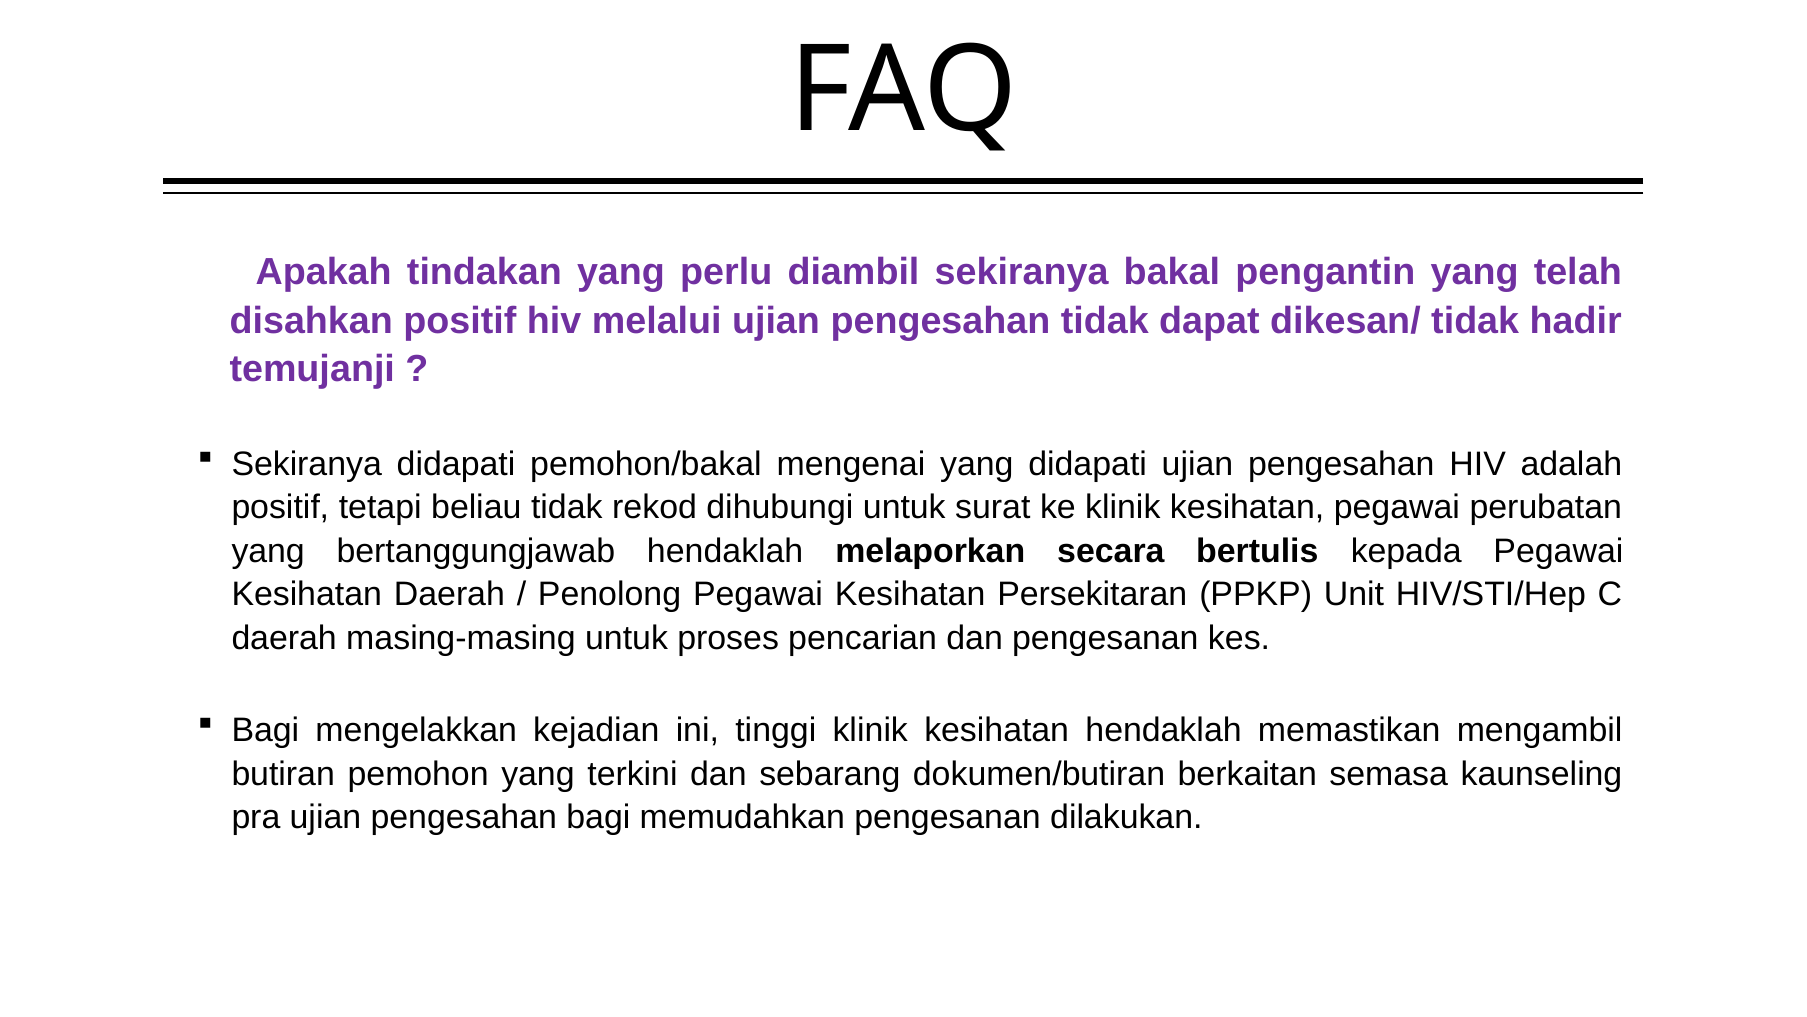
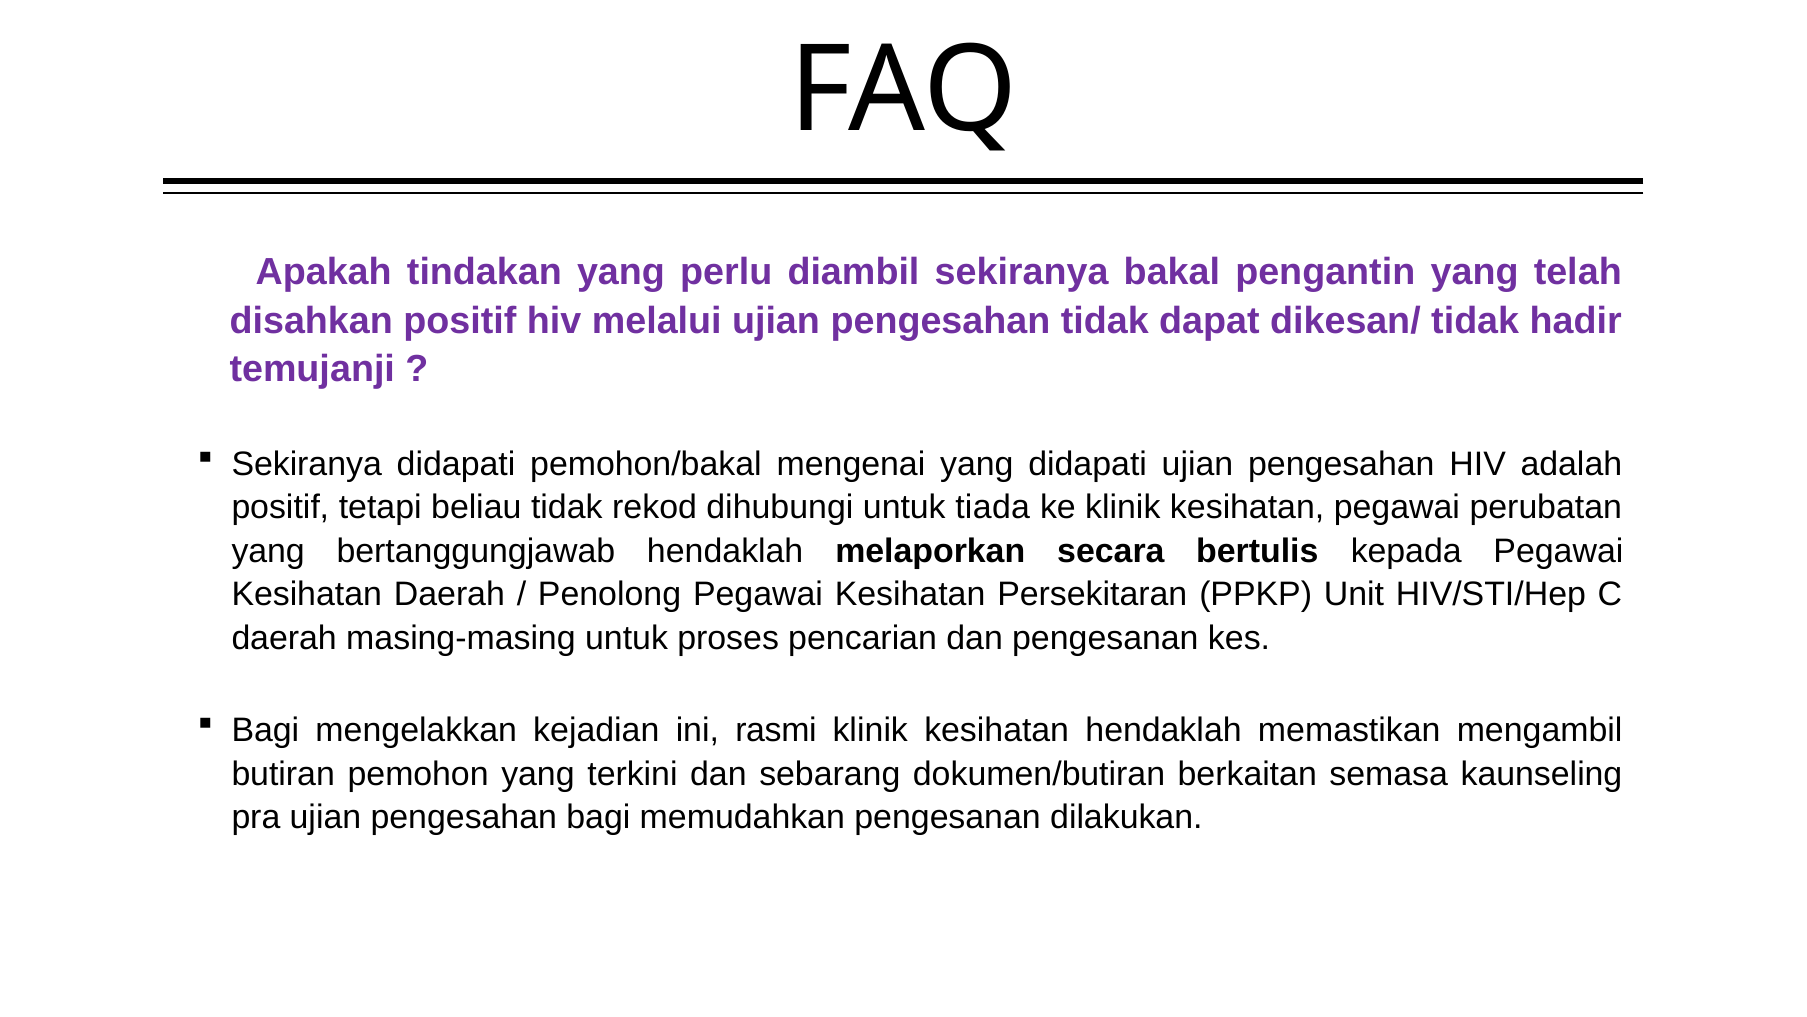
surat: surat -> tiada (993, 507)
tinggi: tinggi -> rasmi (776, 730)
